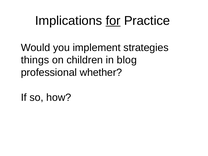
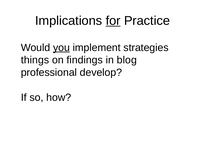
you underline: none -> present (61, 48)
children: children -> findings (85, 60)
whether: whether -> develop (101, 73)
